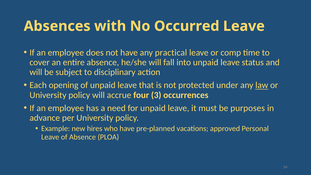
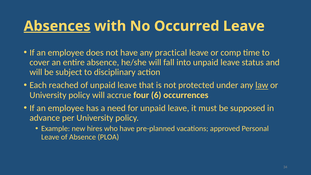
Absences underline: none -> present (57, 26)
opening: opening -> reached (64, 85)
3: 3 -> 6 (156, 95)
purposes: purposes -> supposed (248, 108)
